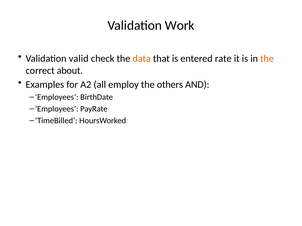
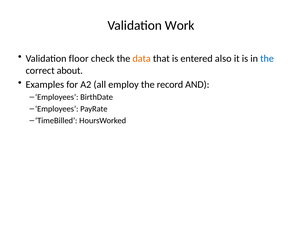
valid: valid -> floor (79, 59)
rate: rate -> also (223, 59)
the colour: orange -> blue (267, 59)
others: others -> record (170, 85)
